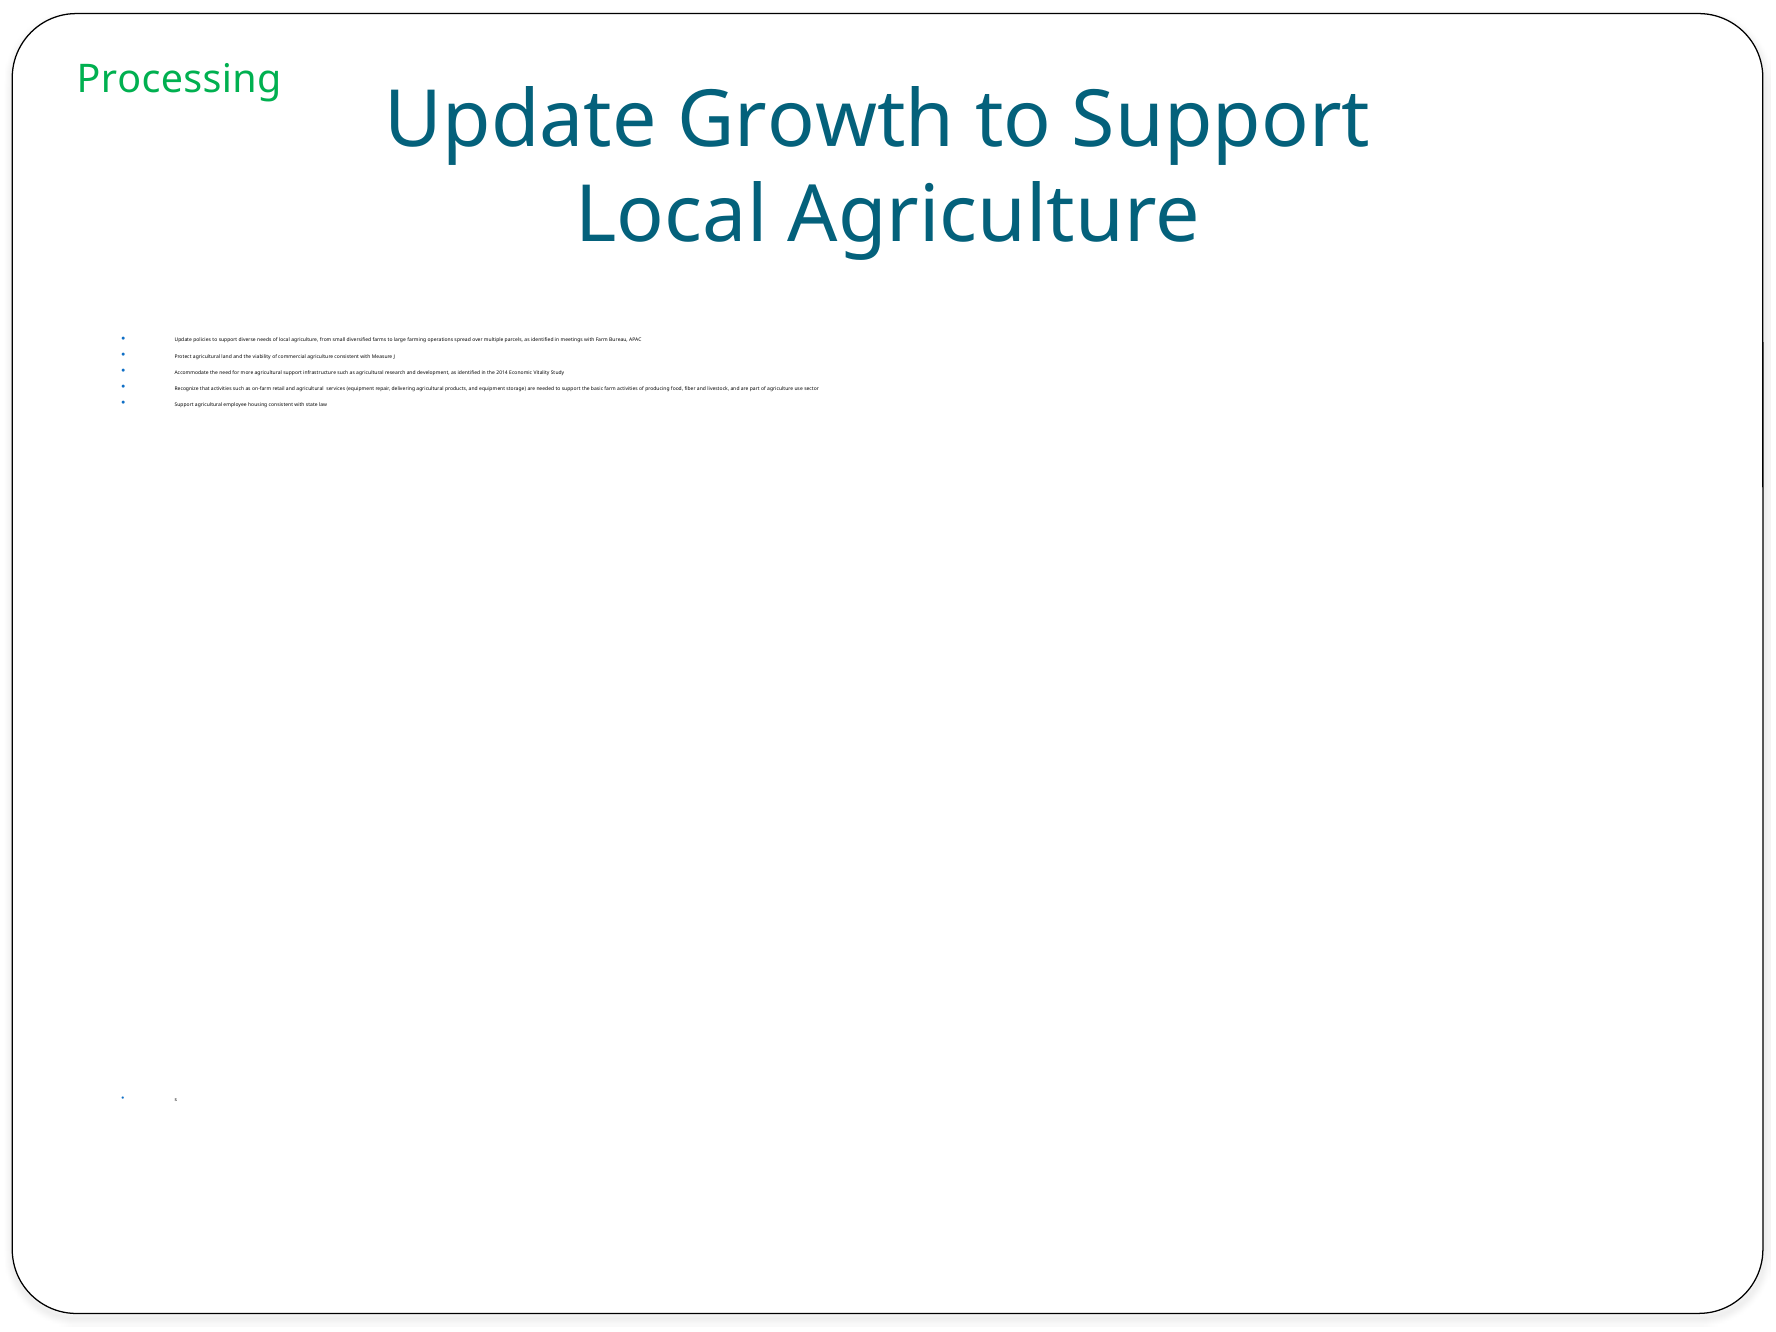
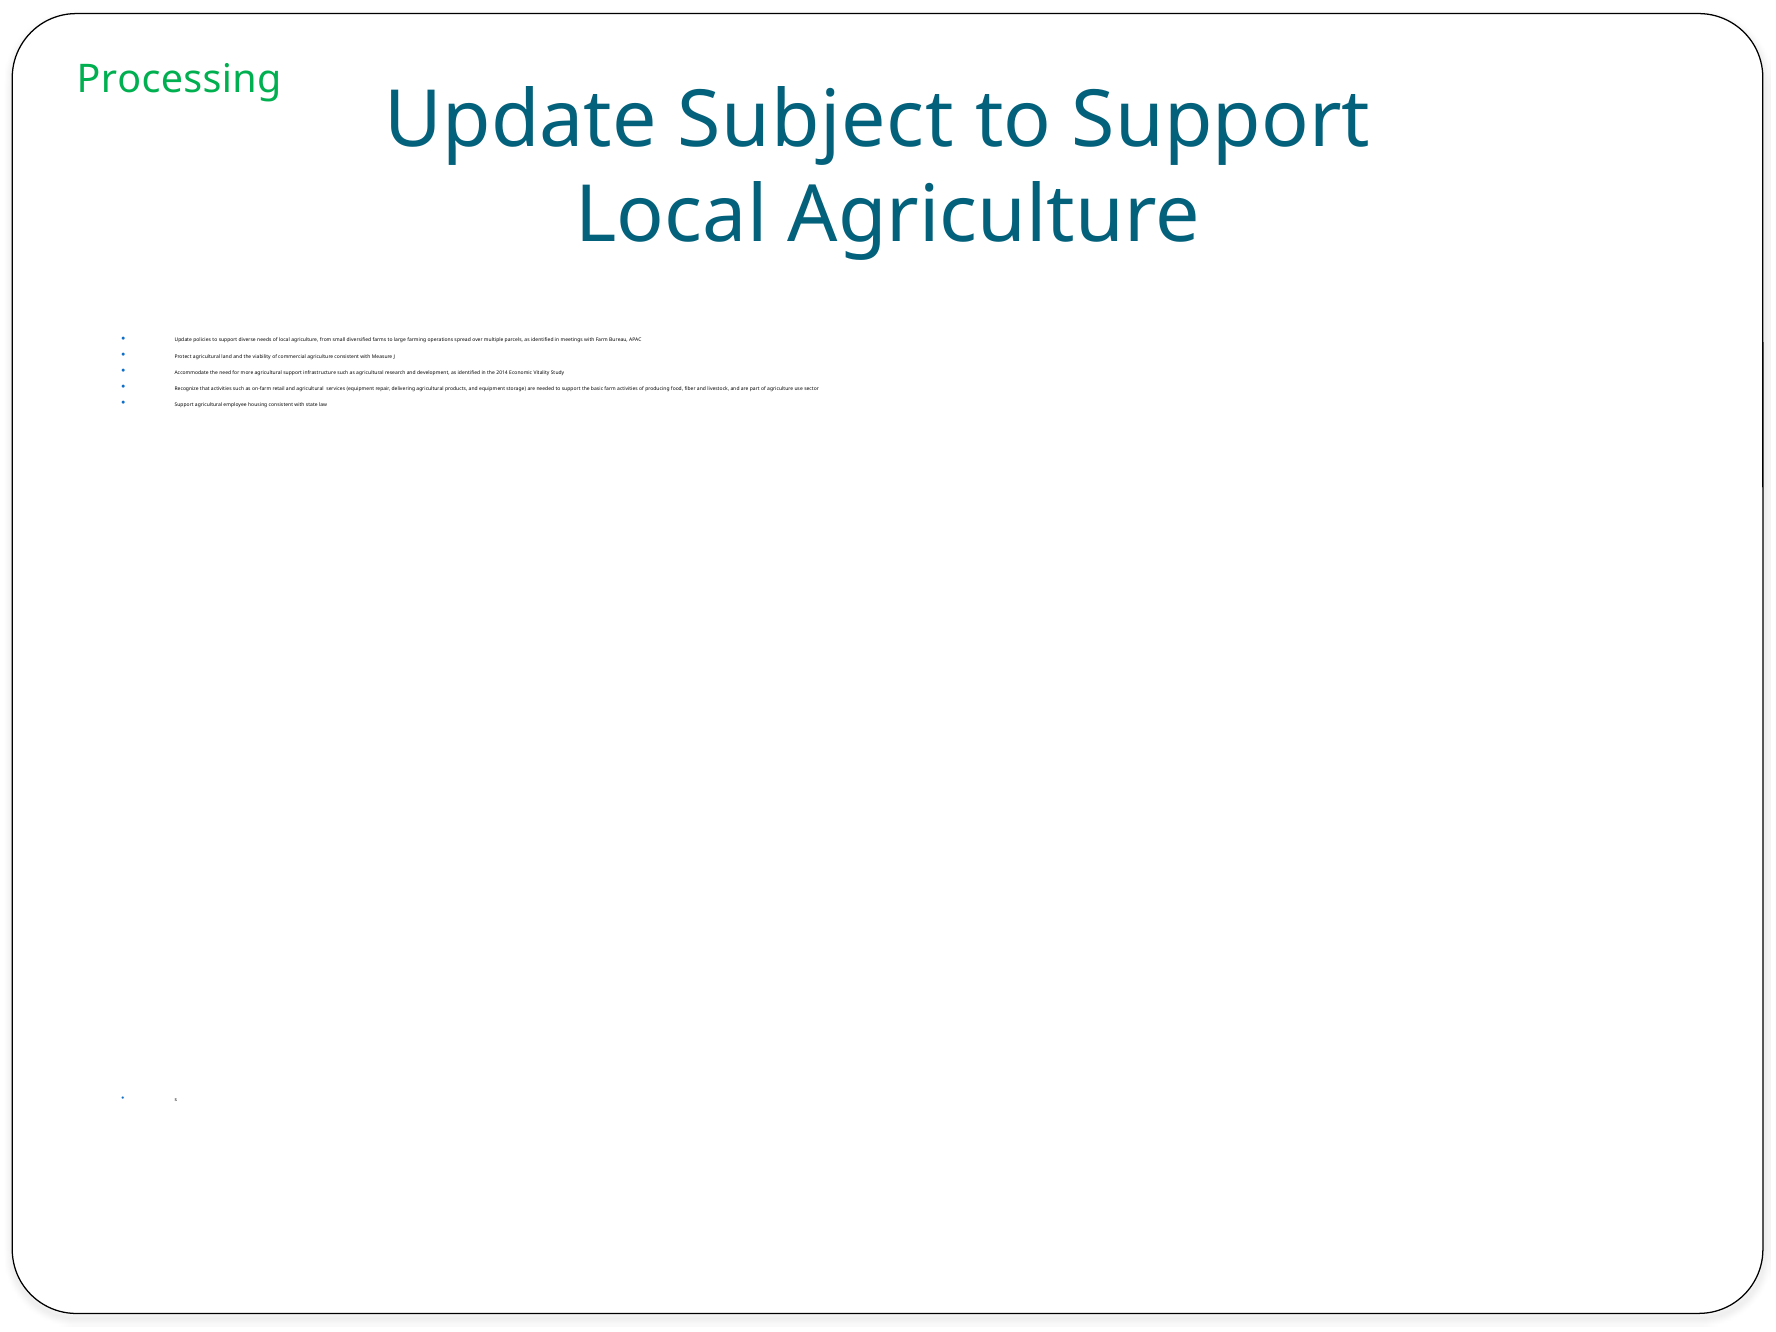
Growth: Growth -> Subject (816, 121)
